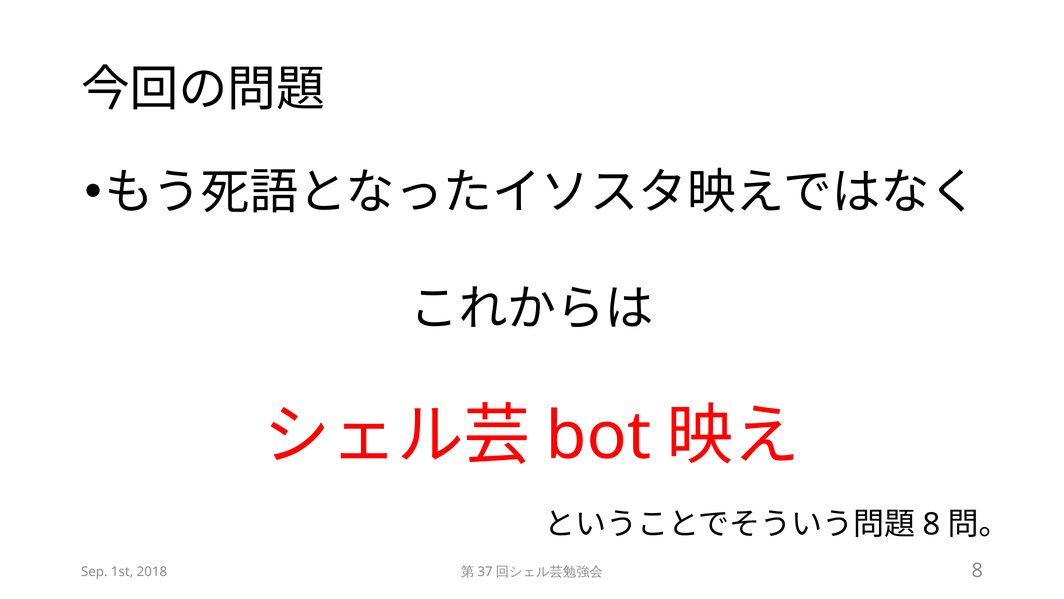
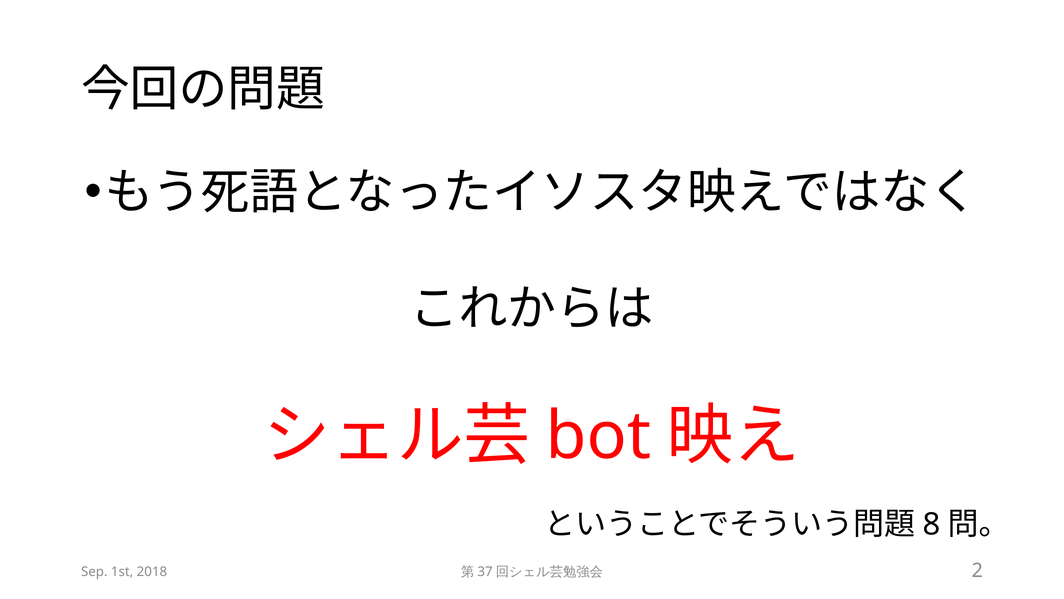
8: 8 -> 2 (977, 570)
